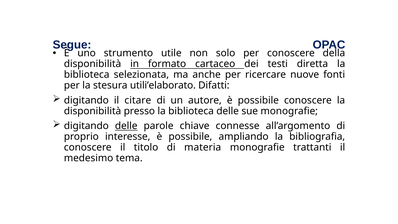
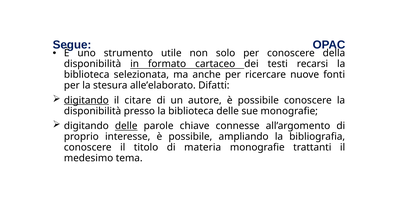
diretta: diretta -> recarsi (312, 64)
utili’elaborato: utili’elaborato -> alle’elaborato (163, 85)
digitando underline: none -> present (86, 100)
